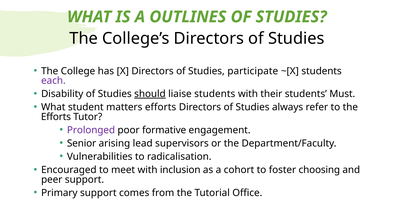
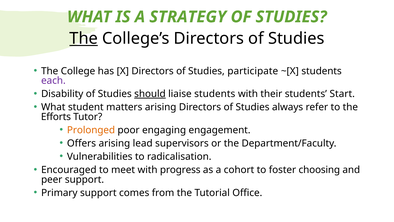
OUTLINES: OUTLINES -> STRATEGY (188, 17)
The underline: none -> present (84, 38)
Must: Must -> Start (342, 94)
matters efforts: efforts -> arising (161, 107)
Prolonged colour: purple -> orange (91, 130)
formative: formative -> engaging (164, 130)
Senior: Senior -> Offers (81, 143)
inclusion: inclusion -> progress (180, 170)
